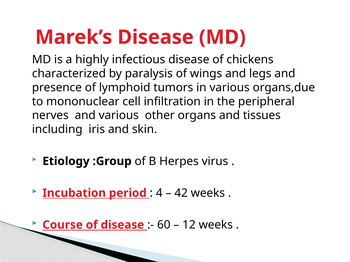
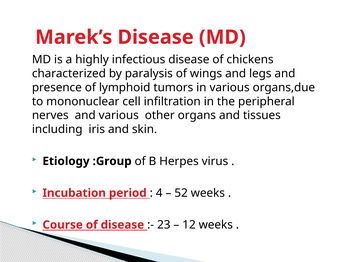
42: 42 -> 52 (181, 193)
60: 60 -> 23 (164, 225)
